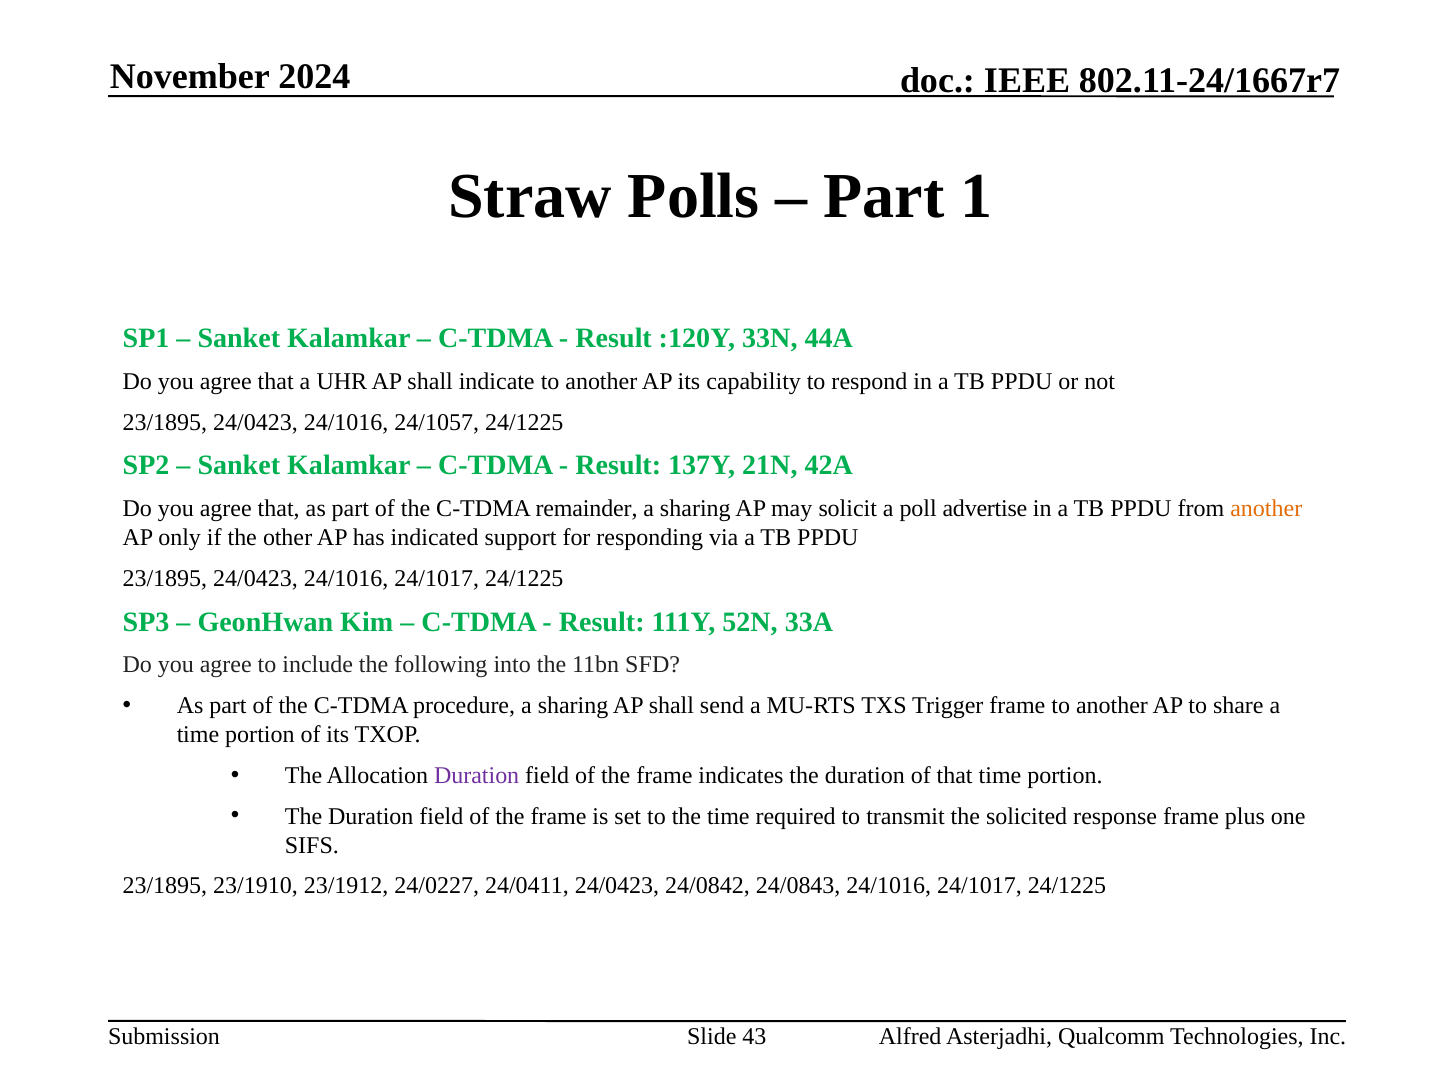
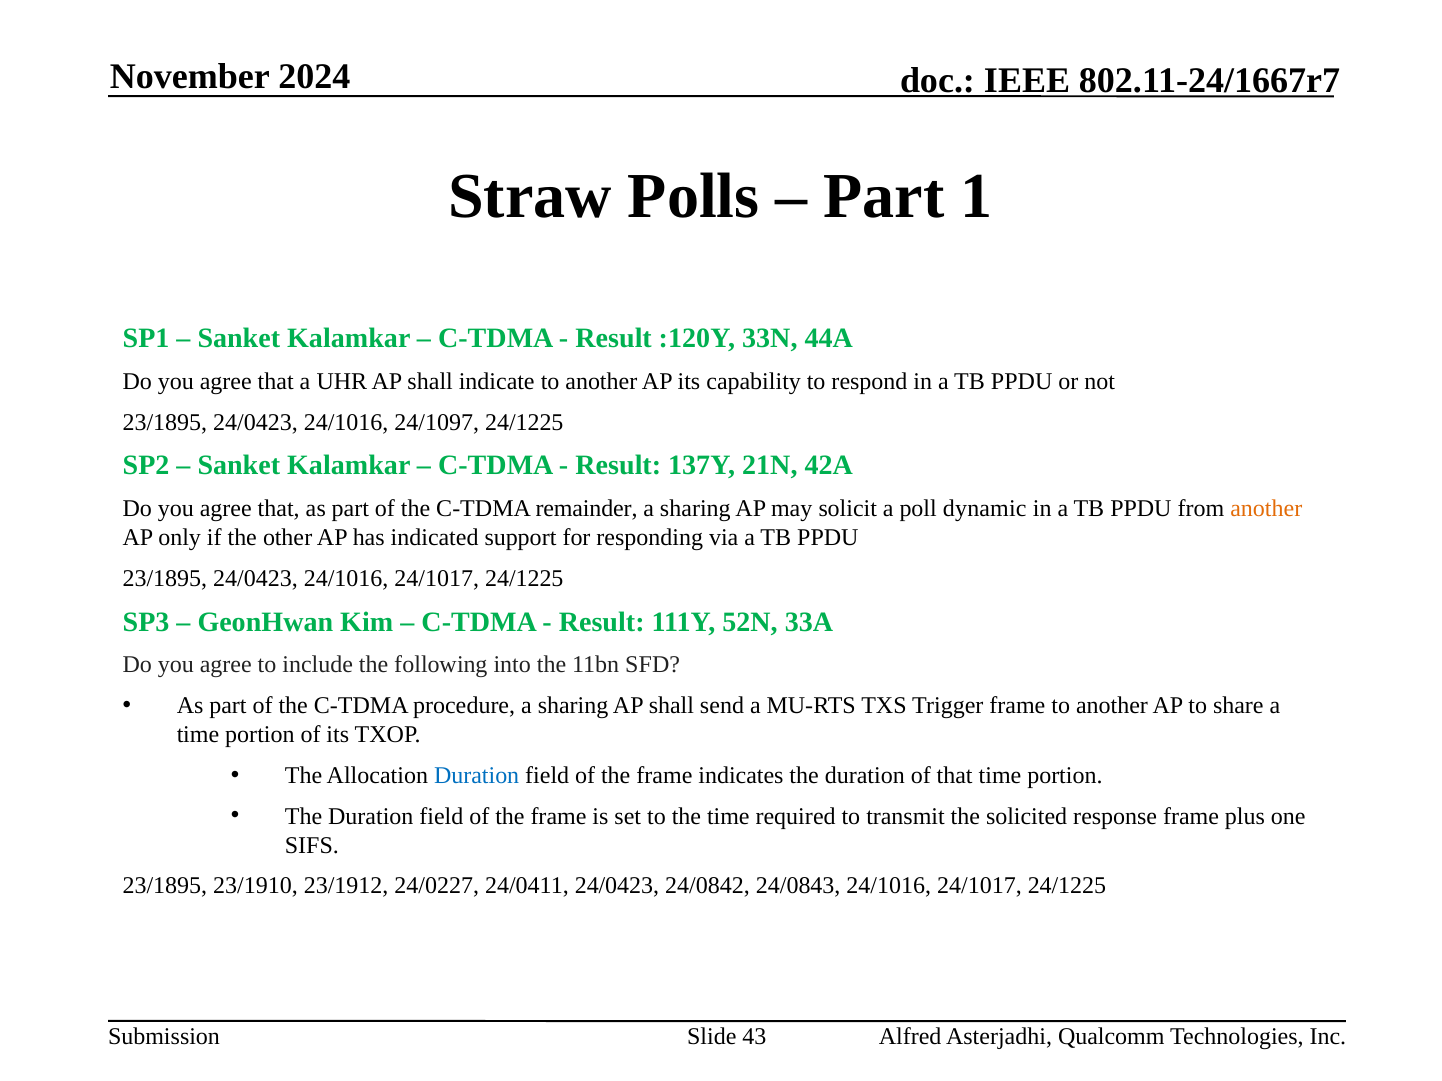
24/1057: 24/1057 -> 24/1097 (437, 422)
advertise: advertise -> dynamic (985, 509)
Duration colour: purple -> blue (477, 776)
